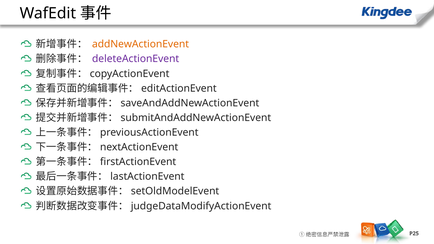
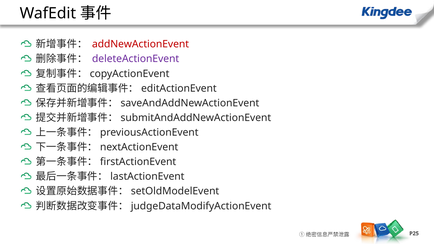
addNewActionEvent colour: orange -> red (141, 44)
